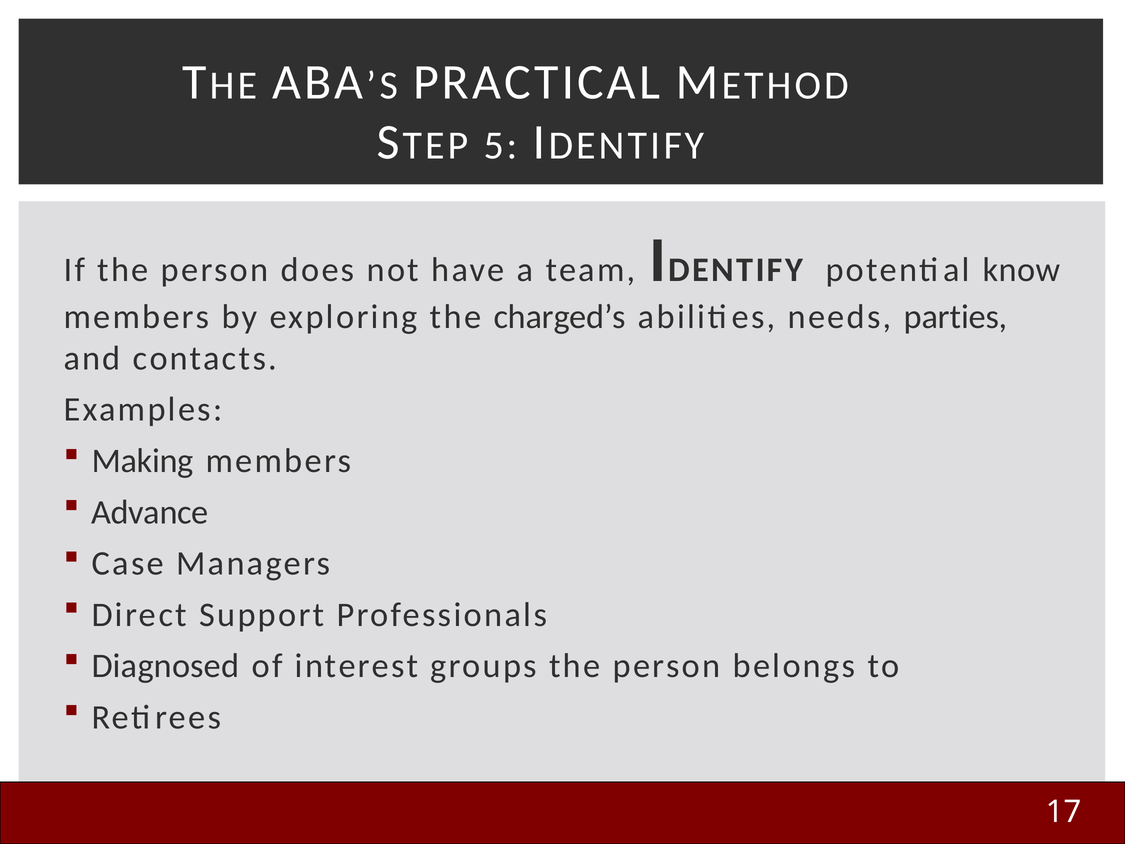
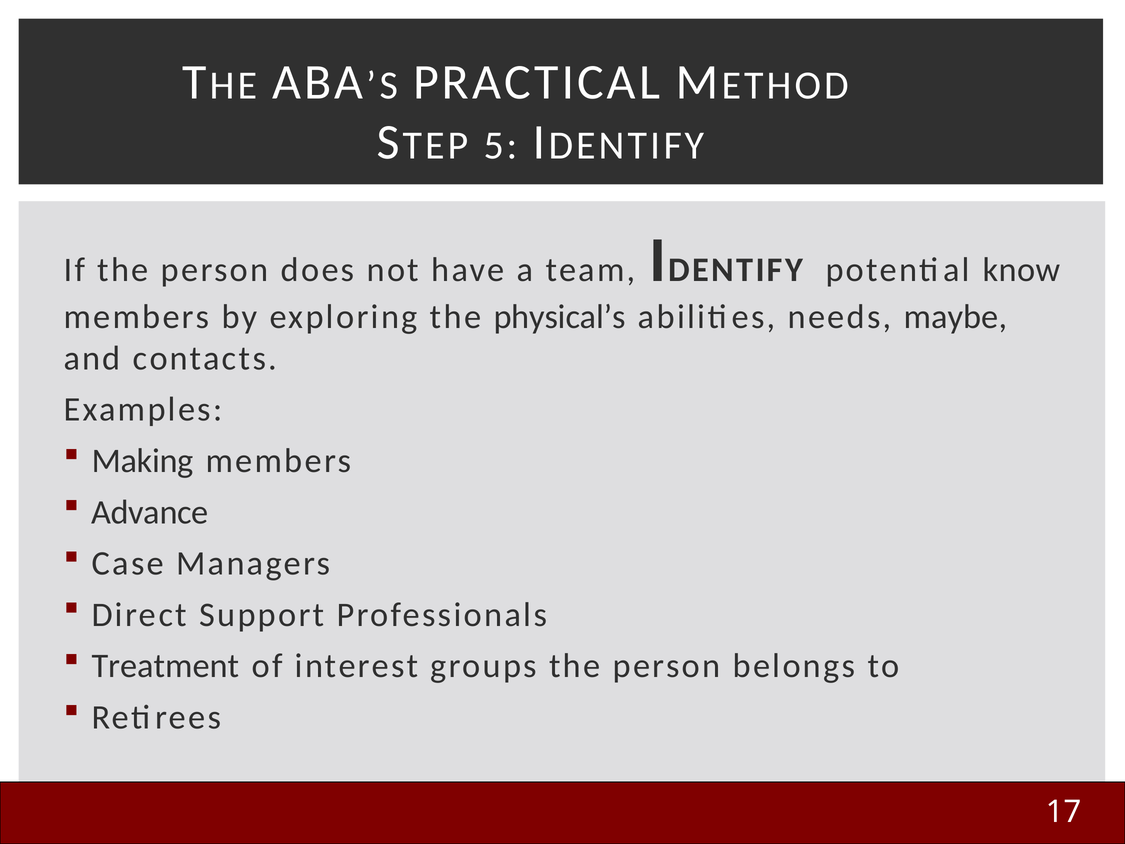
charged’s: charged’s -> physical’s (560, 317)
parties: parties -> maybe (955, 317)
Diagnosed: Diagnosed -> Treatment (165, 666)
